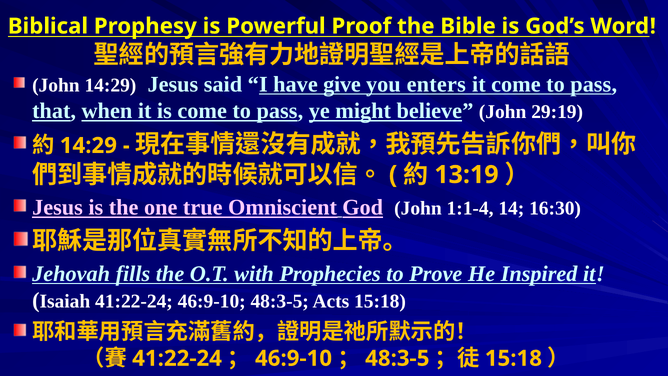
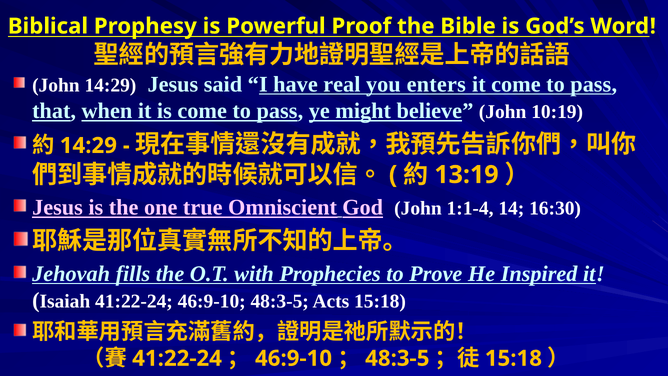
give: give -> real (342, 84)
29:19: 29:19 -> 10:19 (557, 112)
